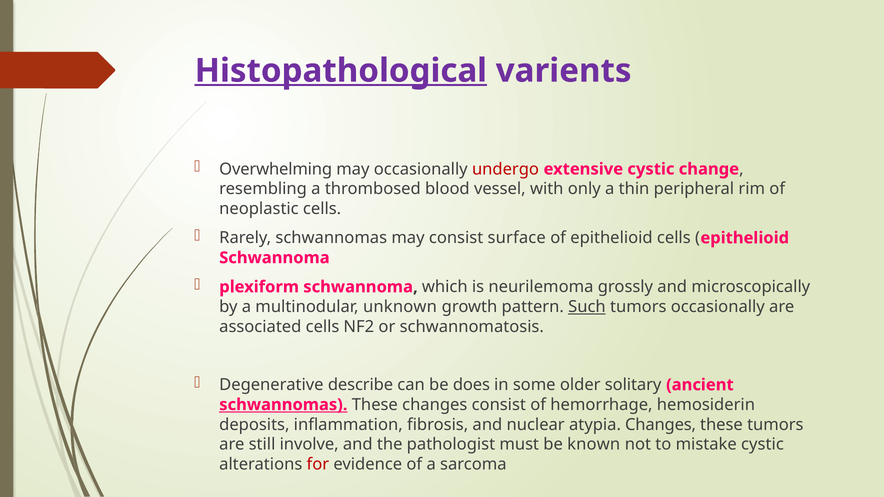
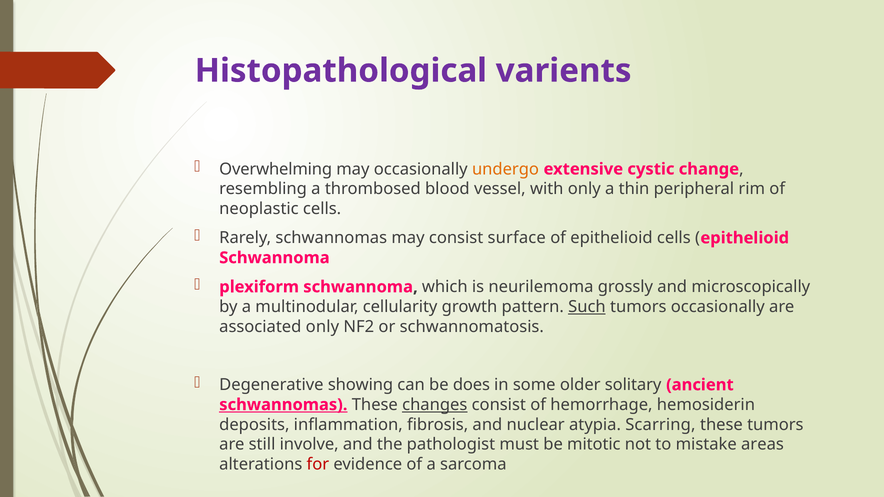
Histopathological underline: present -> none (341, 71)
undergo colour: red -> orange (506, 169)
unknown: unknown -> cellularity (400, 307)
associated cells: cells -> only (322, 327)
describe: describe -> showing (361, 385)
changes underline: none -> present (435, 405)
atypia Changes: Changes -> Scarring (660, 425)
known: known -> mitotic (594, 445)
mistake cystic: cystic -> areas (762, 445)
